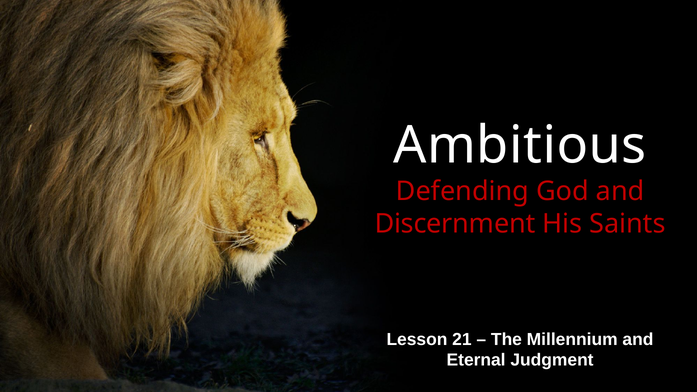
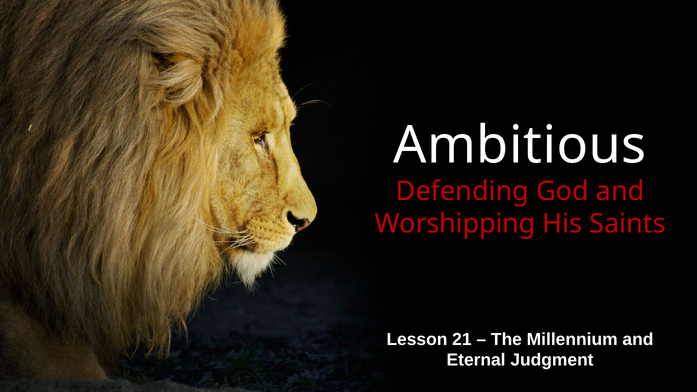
Discernment: Discernment -> Worshipping (455, 224)
